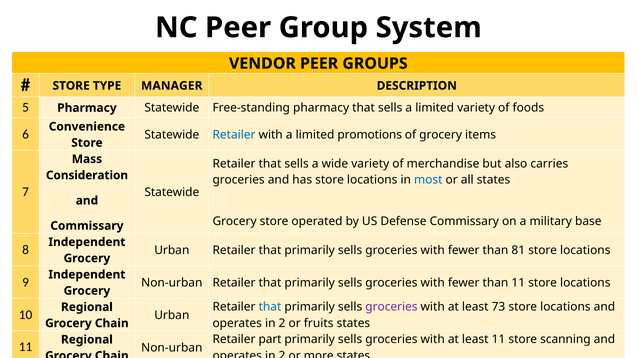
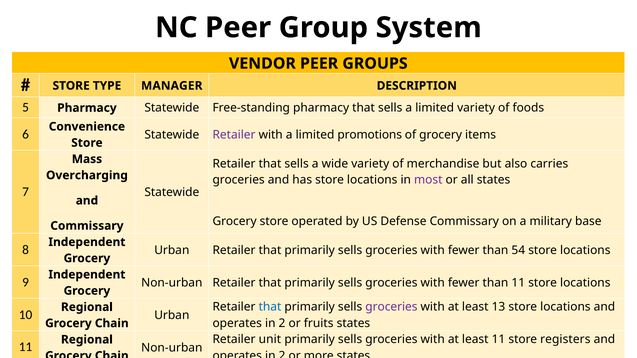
Retailer colour: blue -> purple (234, 135)
Consideration: Consideration -> Overcharging (87, 176)
most colour: blue -> purple (428, 180)
81: 81 -> 54 (518, 250)
73: 73 -> 13 (498, 307)
part: part -> unit (270, 340)
scanning: scanning -> registers (565, 340)
